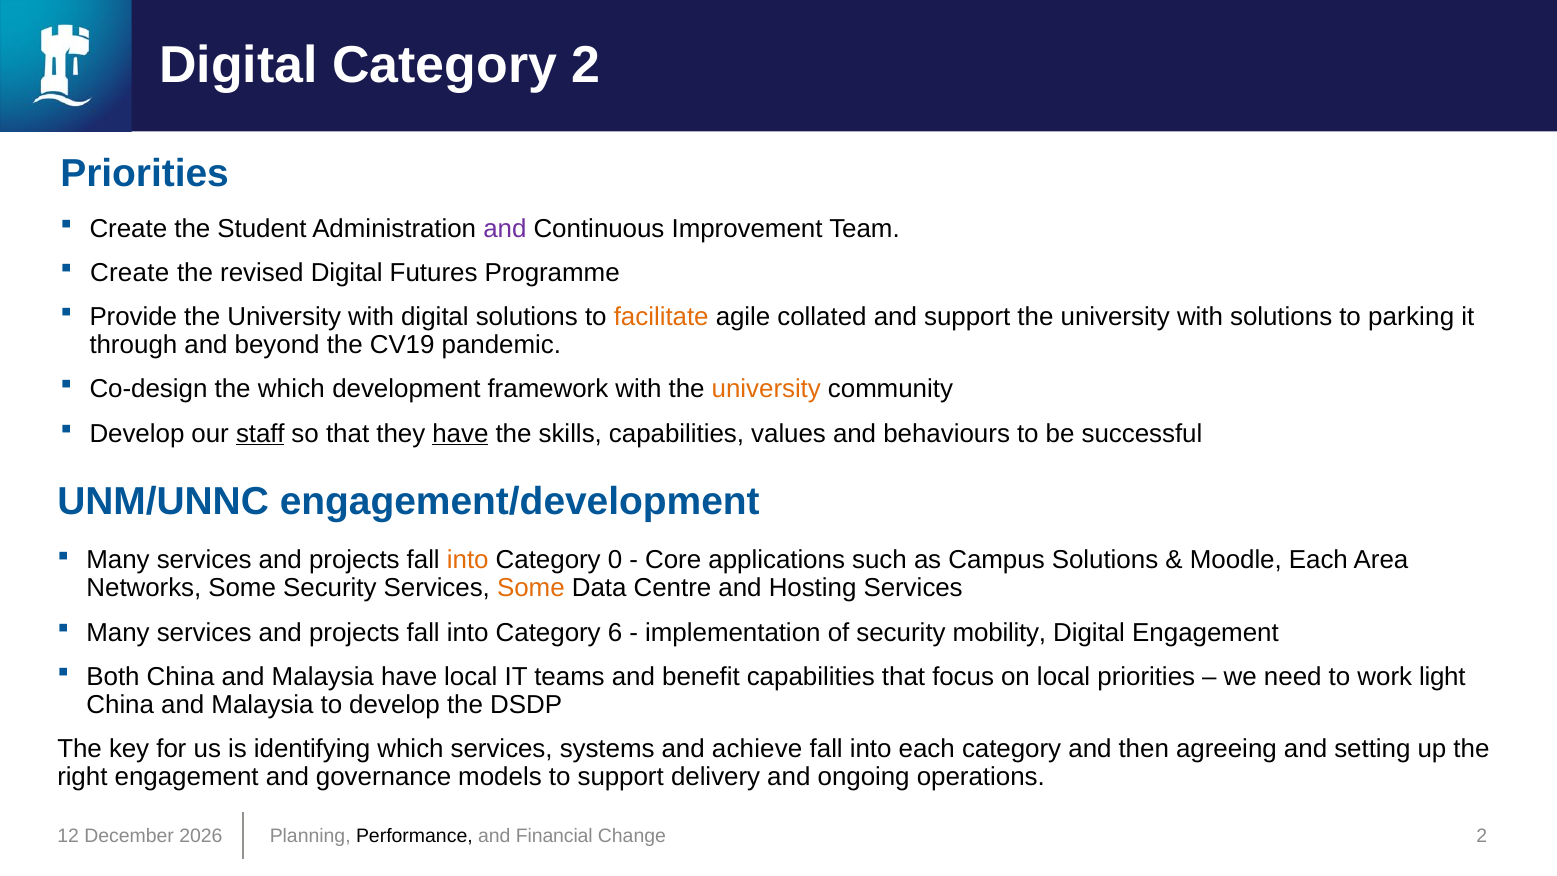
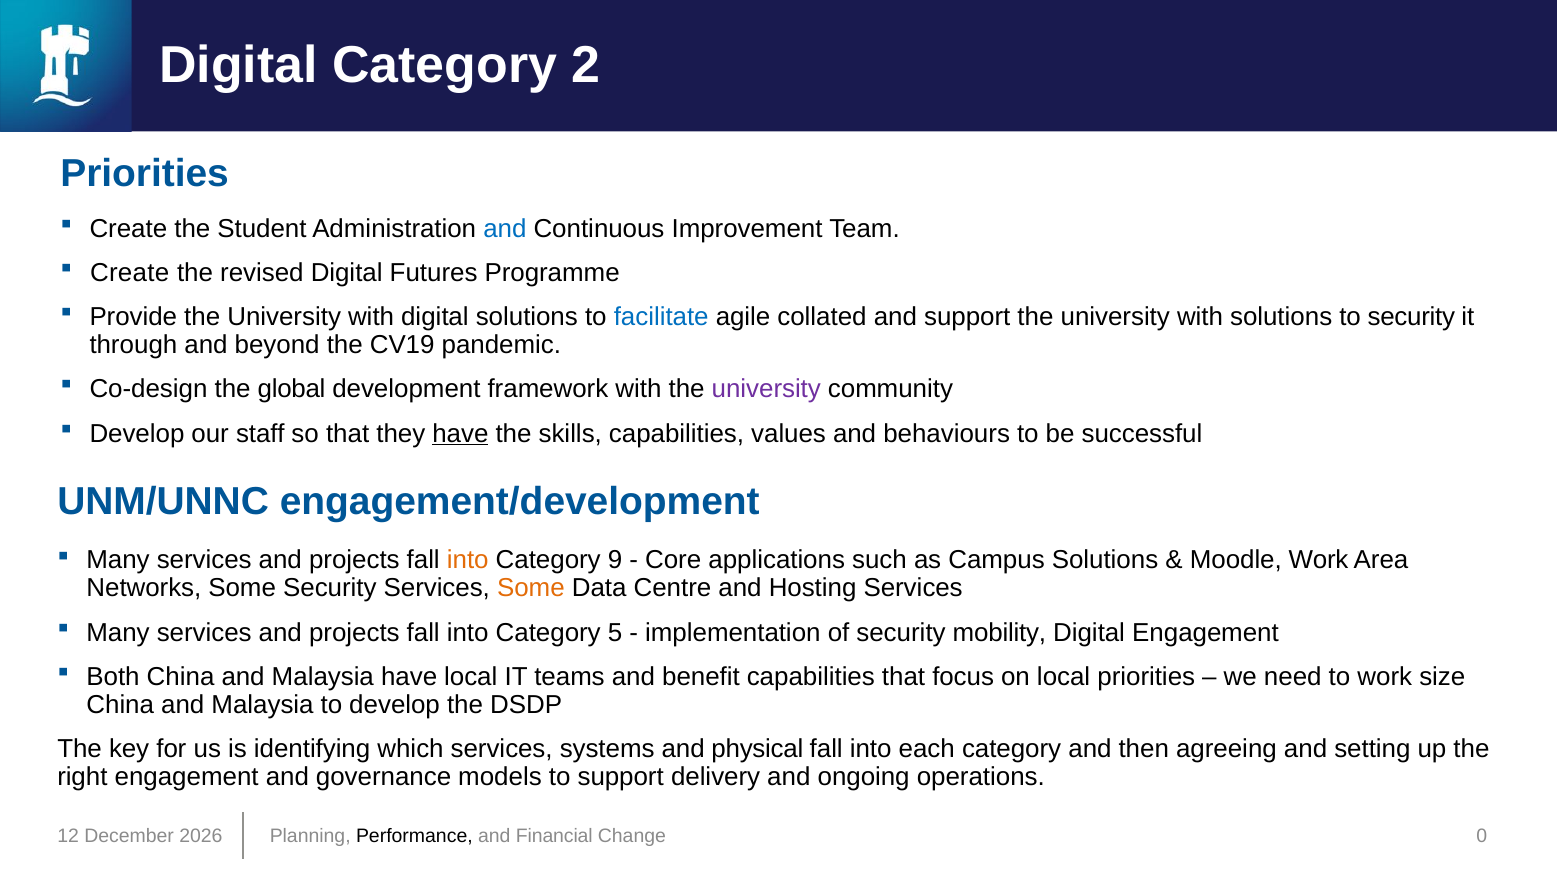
and colour: purple -> blue (505, 229)
facilitate colour: orange -> blue (661, 317)
to parking: parking -> security (1411, 317)
the which: which -> global (292, 389)
university colour: orange -> purple (766, 389)
staff underline: present -> none (260, 433)
0: 0 -> 9 (615, 560)
Moodle Each: Each -> Work (1319, 560)
6: 6 -> 5 (615, 633)
light: light -> size (1442, 677)
achieve: achieve -> physical (757, 749)
Change 2: 2 -> 0 (1482, 836)
